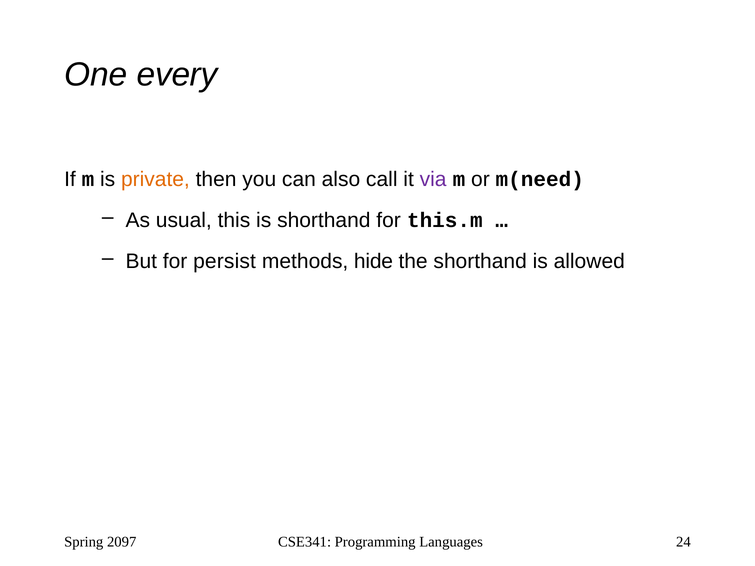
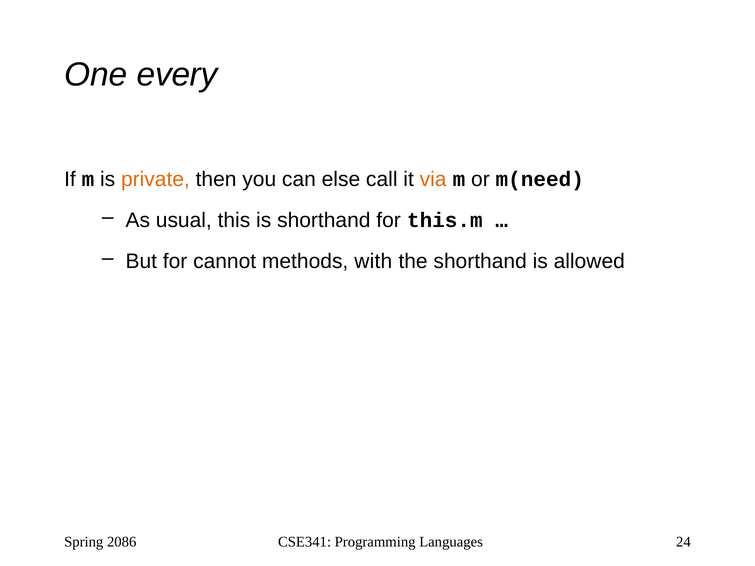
also: also -> else (341, 179)
via colour: purple -> orange (433, 179)
persist: persist -> cannot (225, 261)
hide: hide -> with (373, 261)
2097: 2097 -> 2086 (122, 542)
